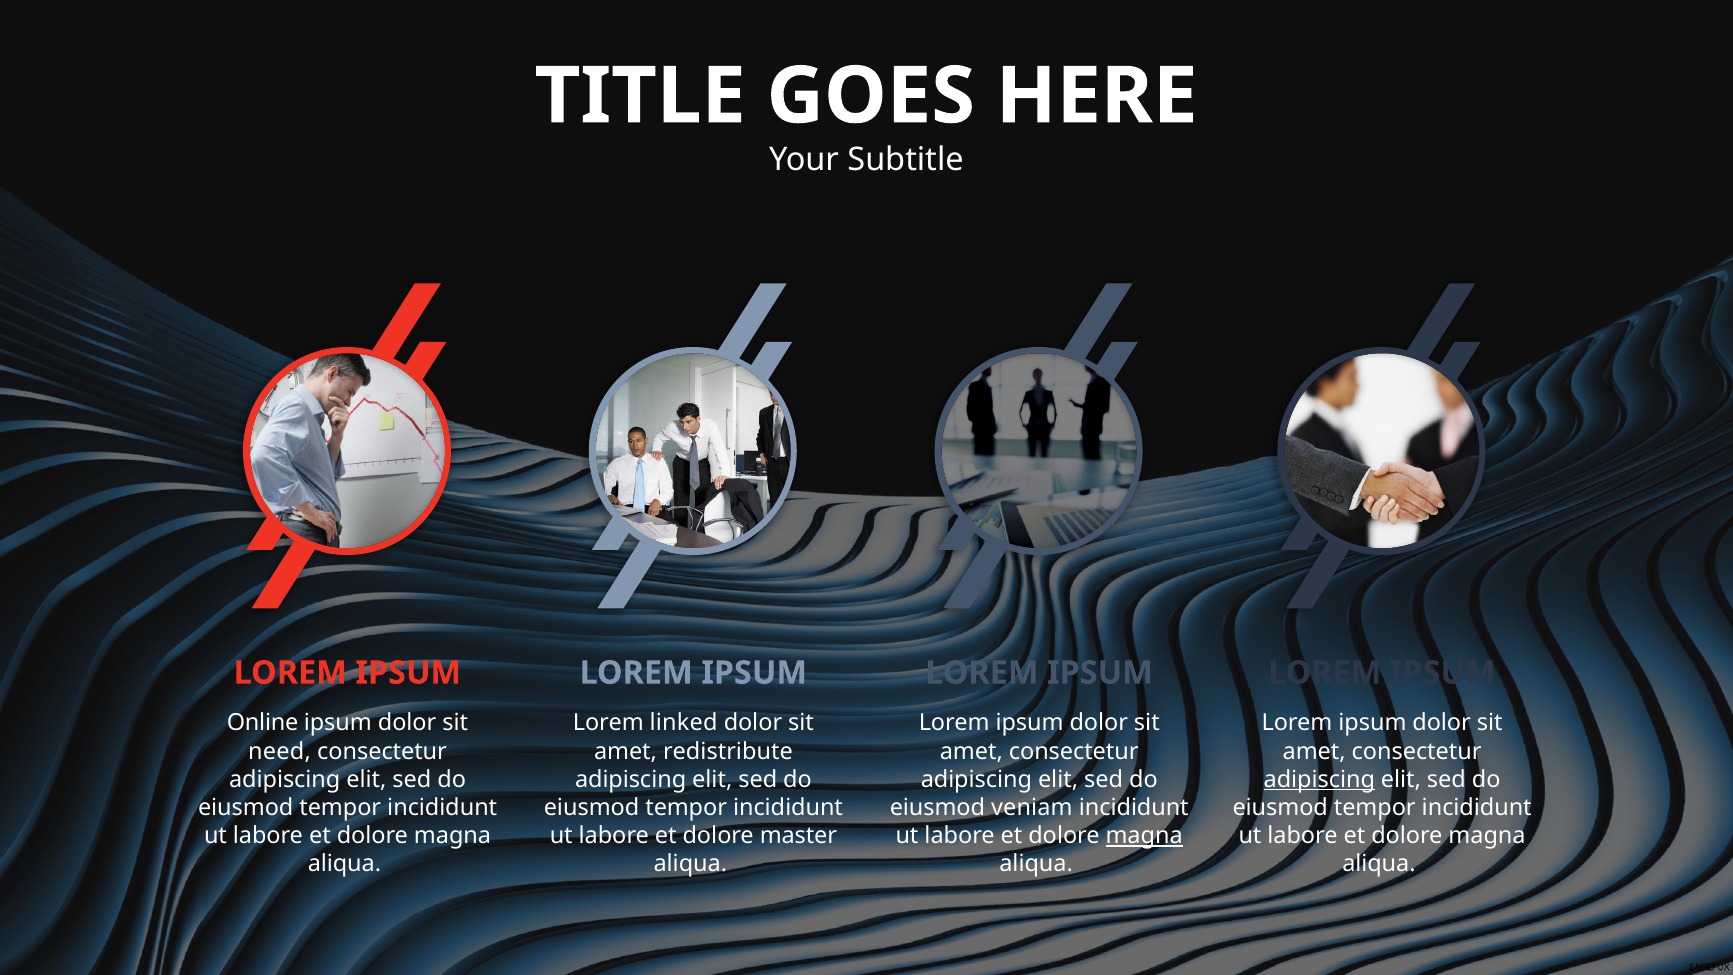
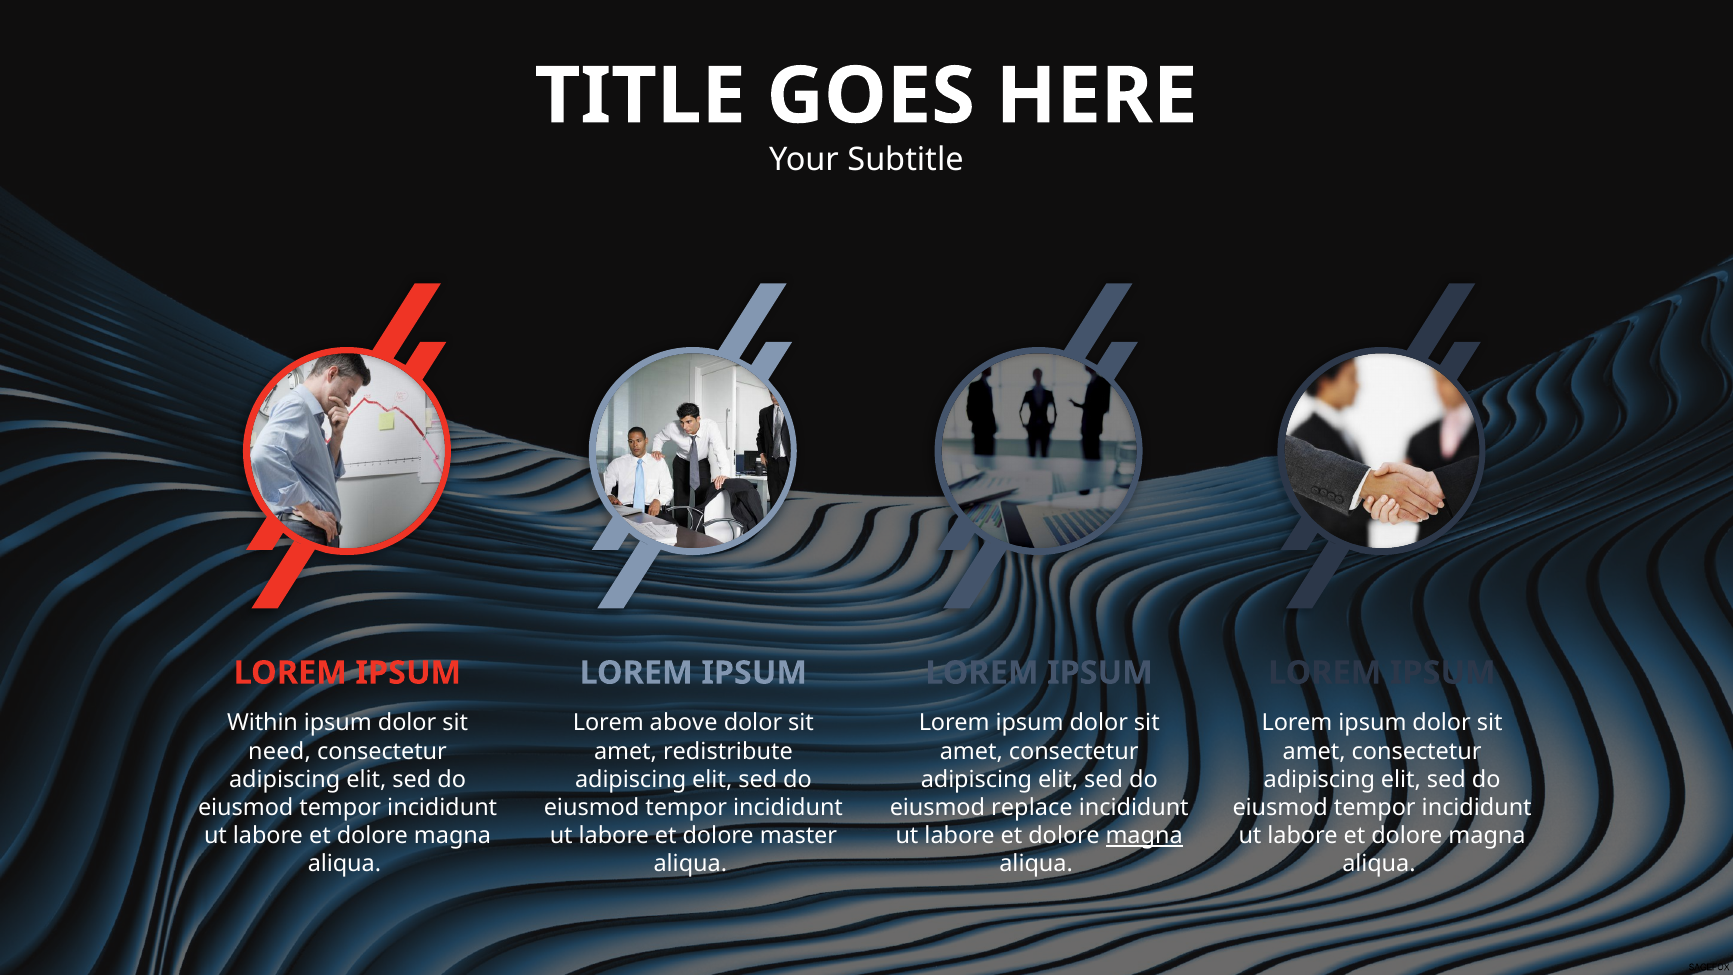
Online: Online -> Within (263, 723)
linked: linked -> above (684, 723)
adipiscing underline: present -> none (1319, 779)
veniam: veniam -> replace (1032, 808)
